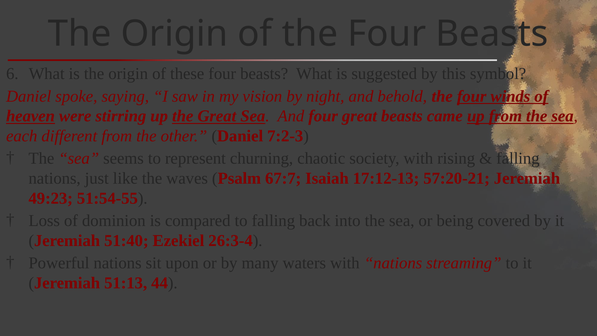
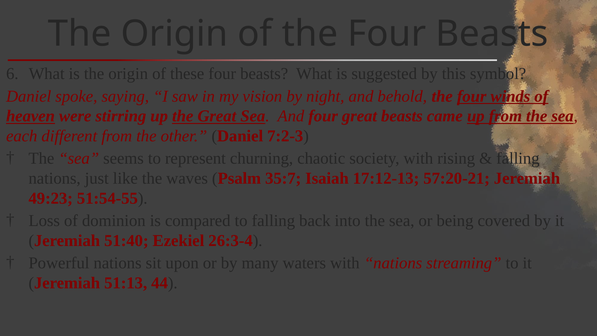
67:7: 67:7 -> 35:7 (283, 178)
